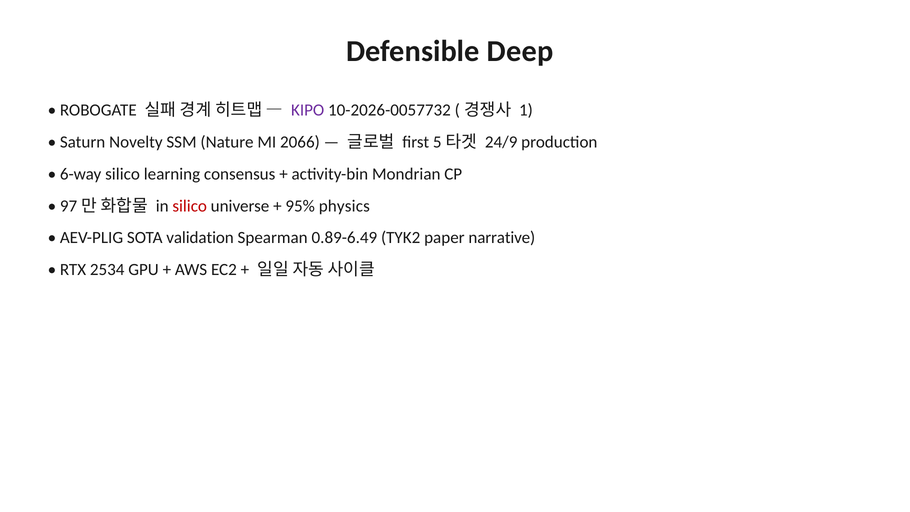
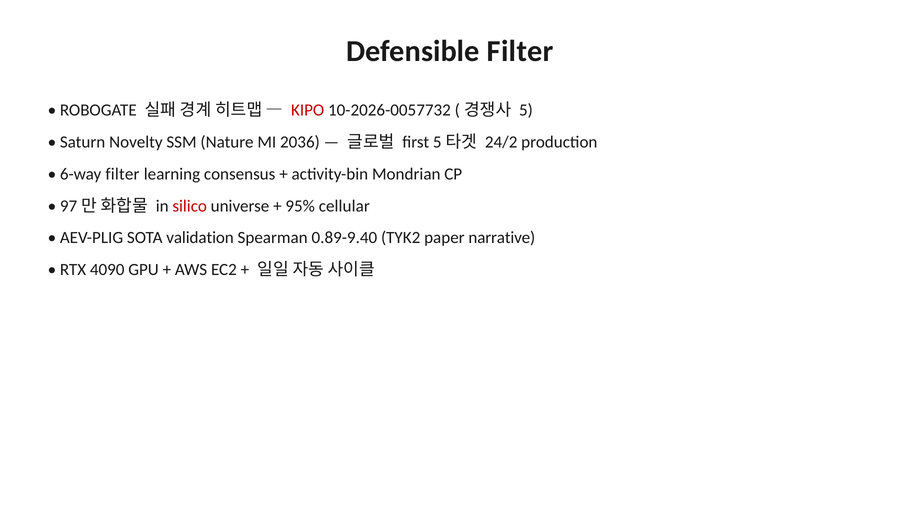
Defensible Deep: Deep -> Filter (520, 51)
KIPO colour: purple -> red (308, 110)
1: 1 -> 5 (526, 110)
2066: 2066 -> 2036 (300, 142)
24/9: 24/9 -> 24/2 (501, 142)
6-way silico: silico -> filter (122, 174)
physics: physics -> cellular (344, 206)
0.89-6.49: 0.89-6.49 -> 0.89-9.40 (344, 238)
2534: 2534 -> 4090 (107, 270)
